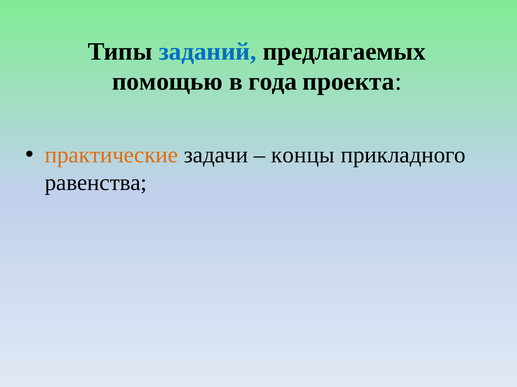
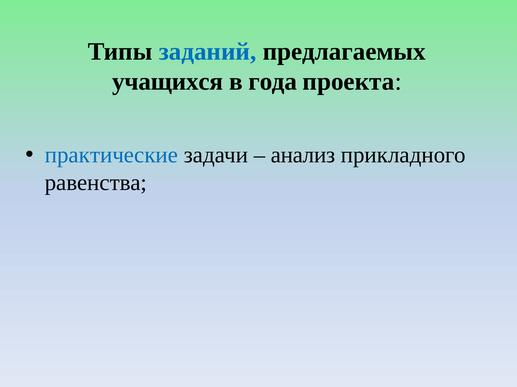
помощью: помощью -> учащихся (168, 82)
практические colour: orange -> blue (111, 155)
концы: концы -> анализ (303, 155)
